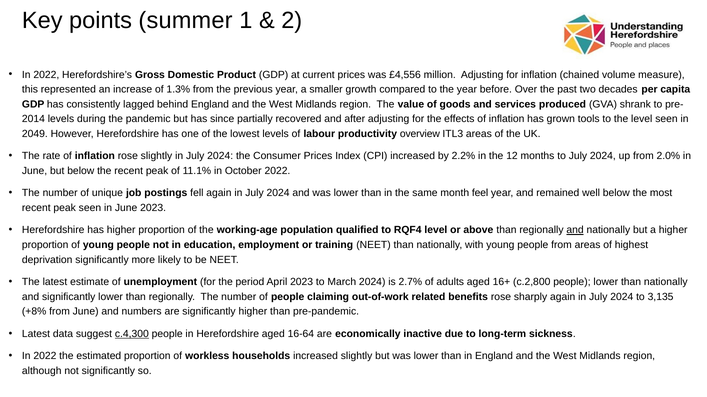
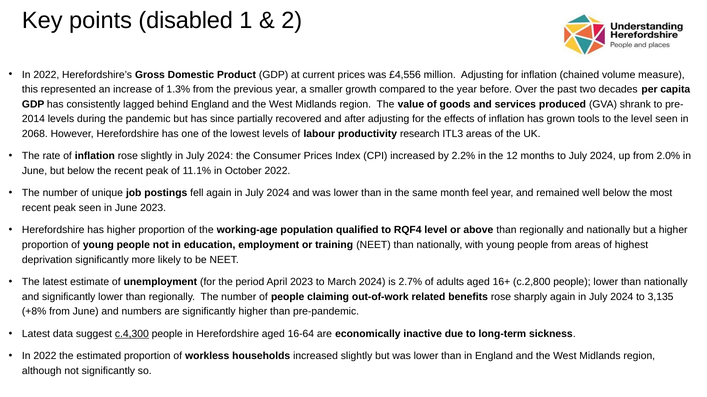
summer: summer -> disabled (186, 20)
2049: 2049 -> 2068 (35, 134)
overview: overview -> research (420, 134)
and underline: present -> none (575, 230)
